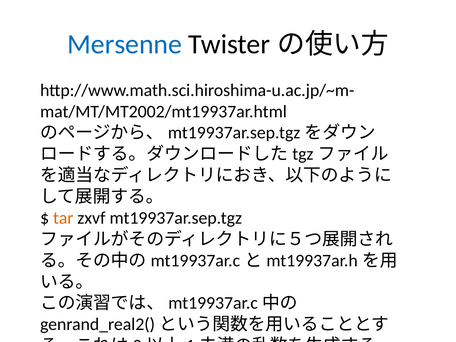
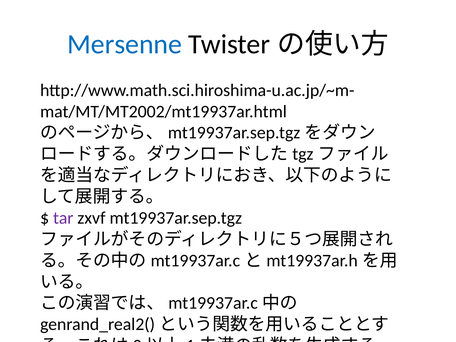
tar colour: orange -> purple (63, 218)
